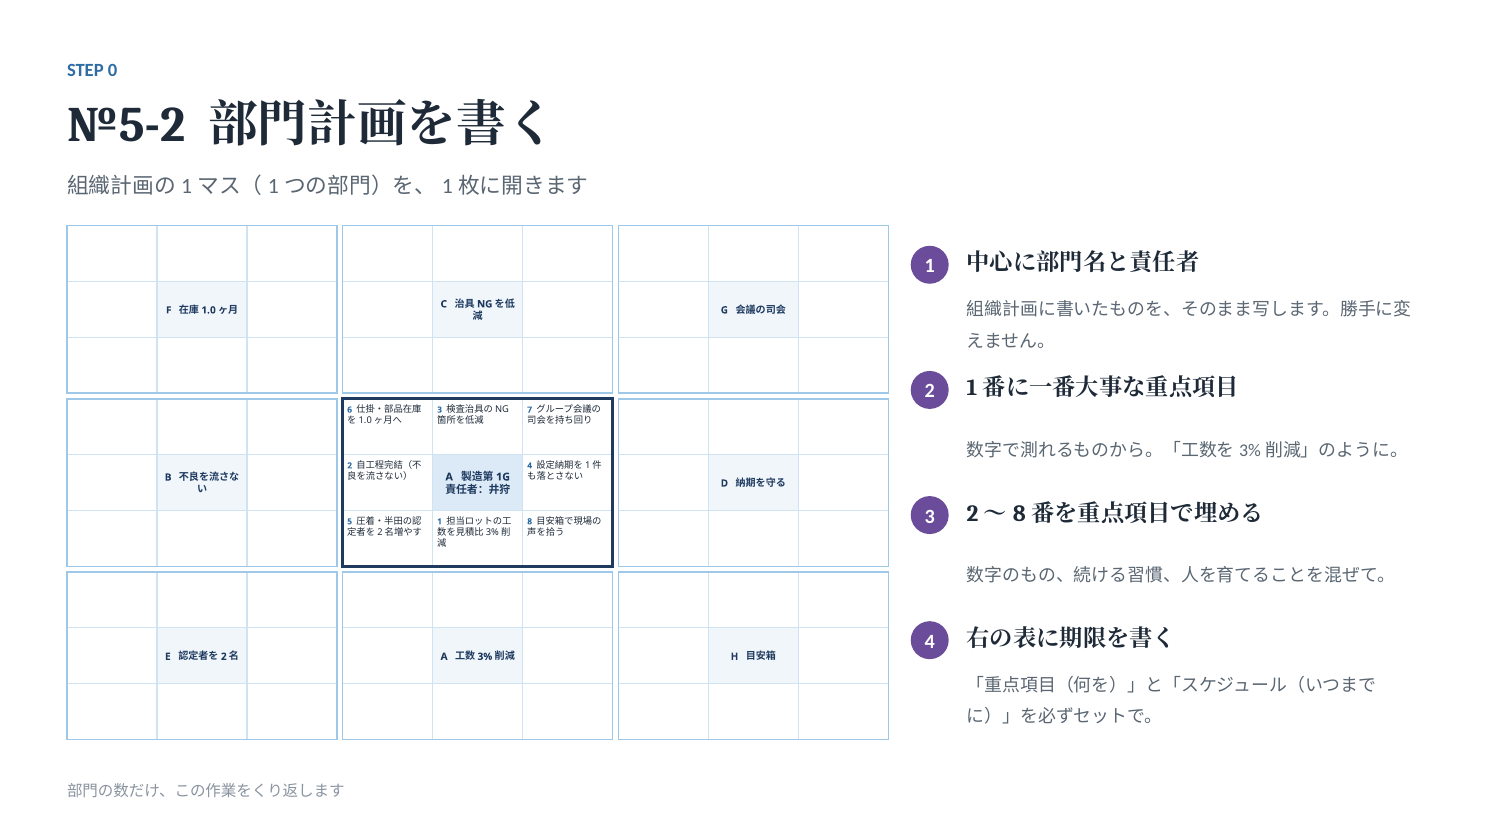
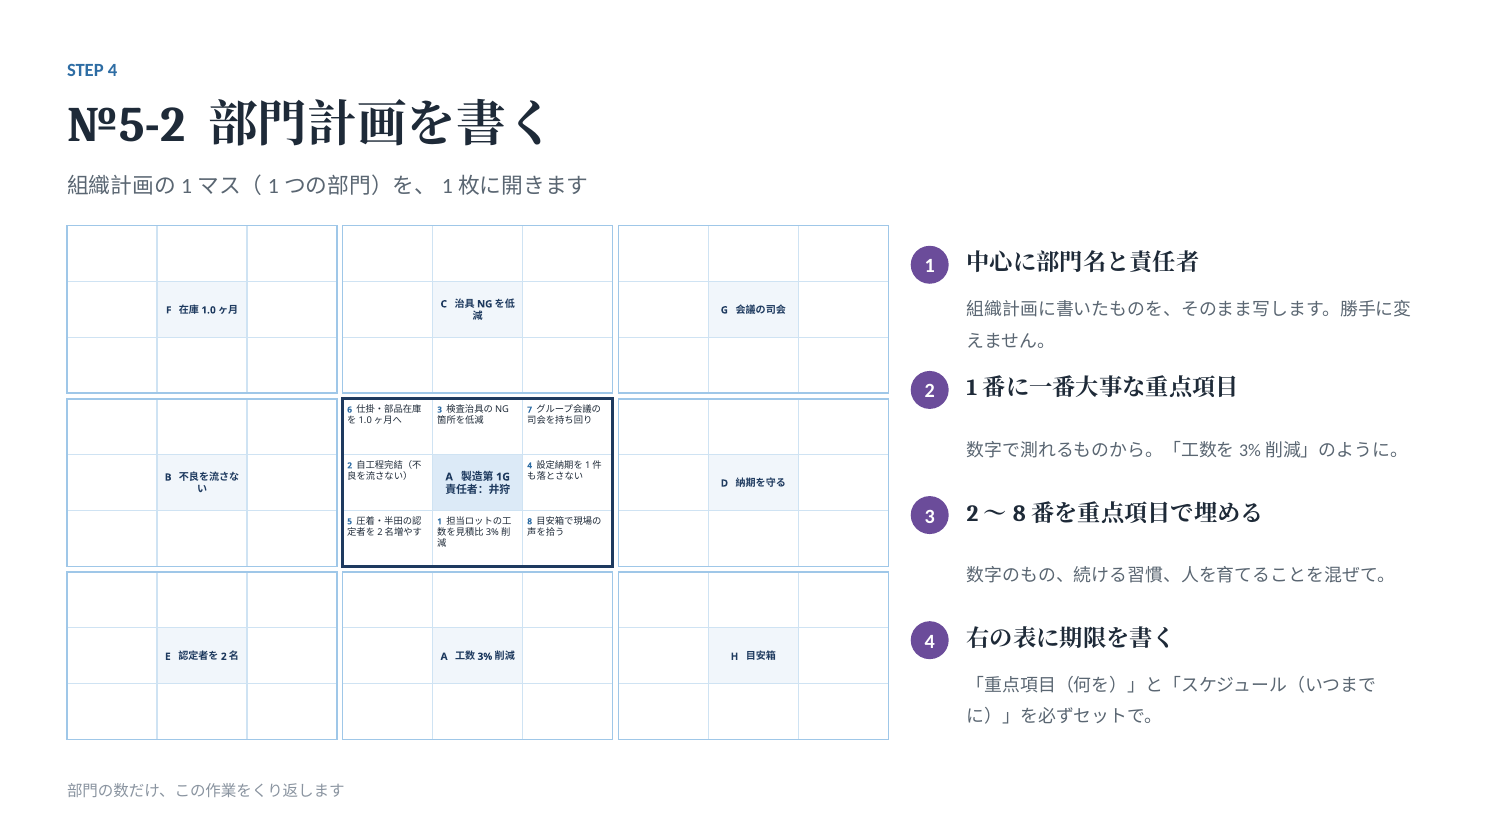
STEP 0: 0 -> 4 (113, 71)
